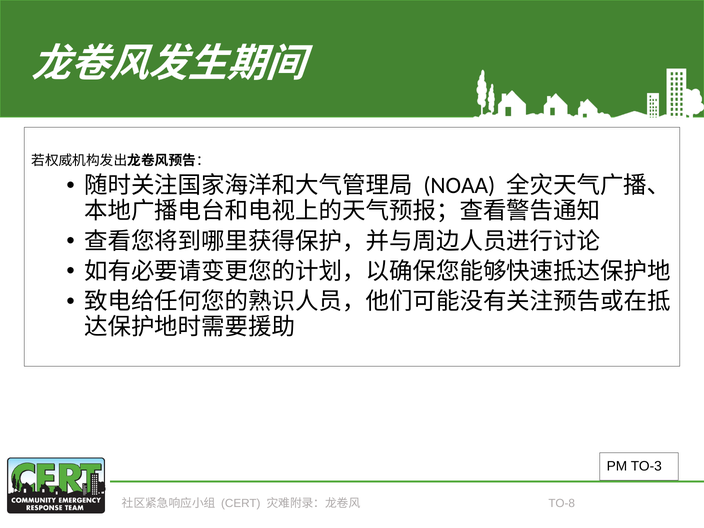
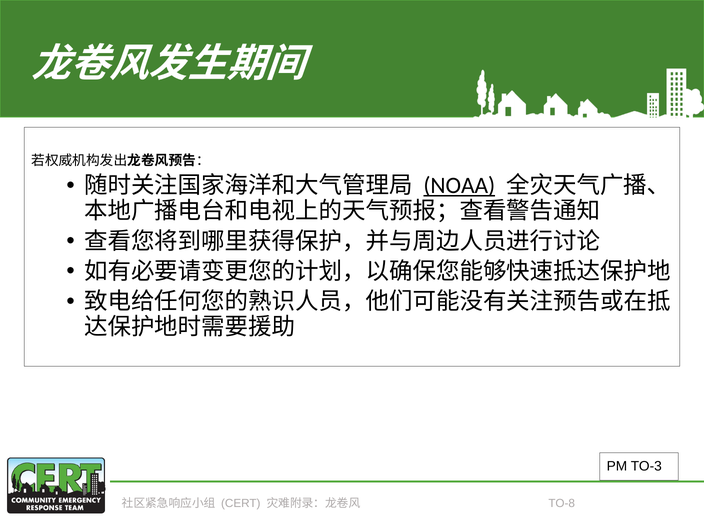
NOAA underline: none -> present (459, 186)
